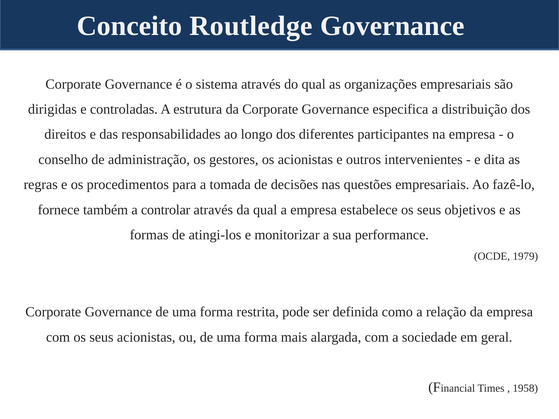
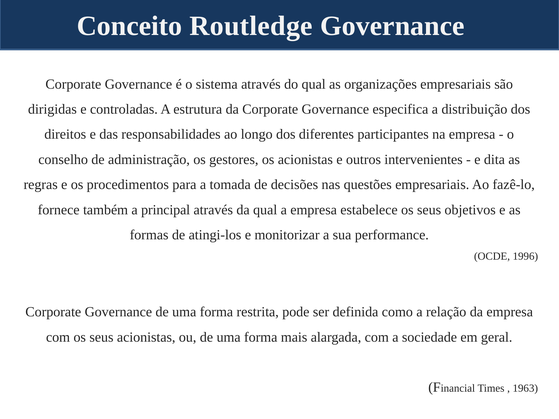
controlar: controlar -> principal (166, 210)
1979: 1979 -> 1996 (525, 256)
1958: 1958 -> 1963 (525, 389)
